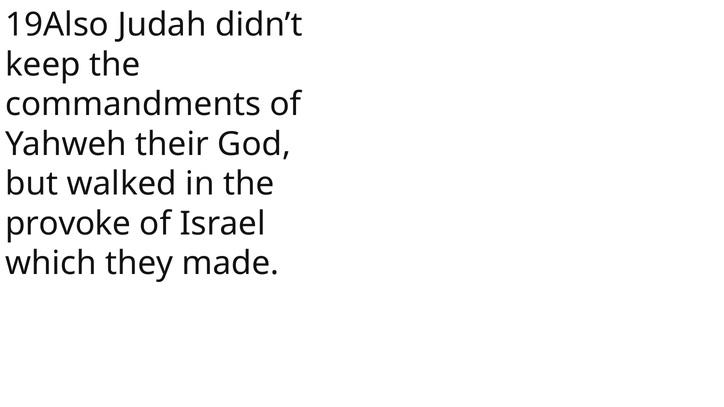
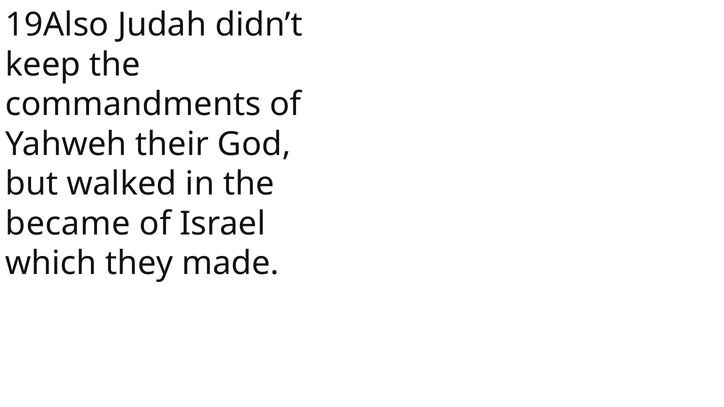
provoke: provoke -> became (68, 224)
